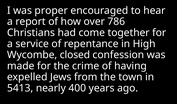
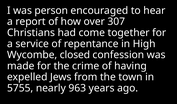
proper: proper -> person (51, 10)
786: 786 -> 307 (116, 22)
5413: 5413 -> 5755 (20, 88)
400: 400 -> 963 (77, 88)
